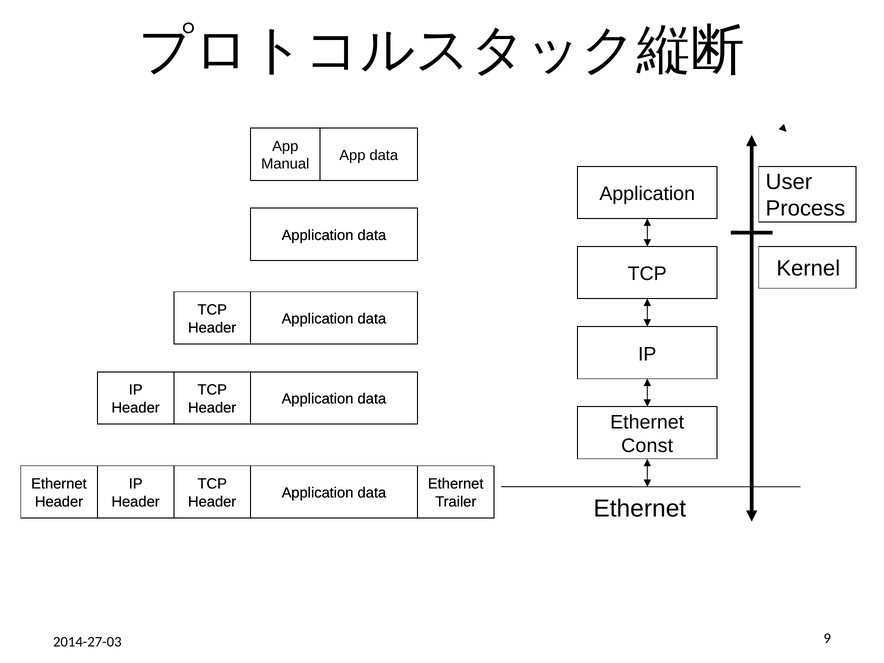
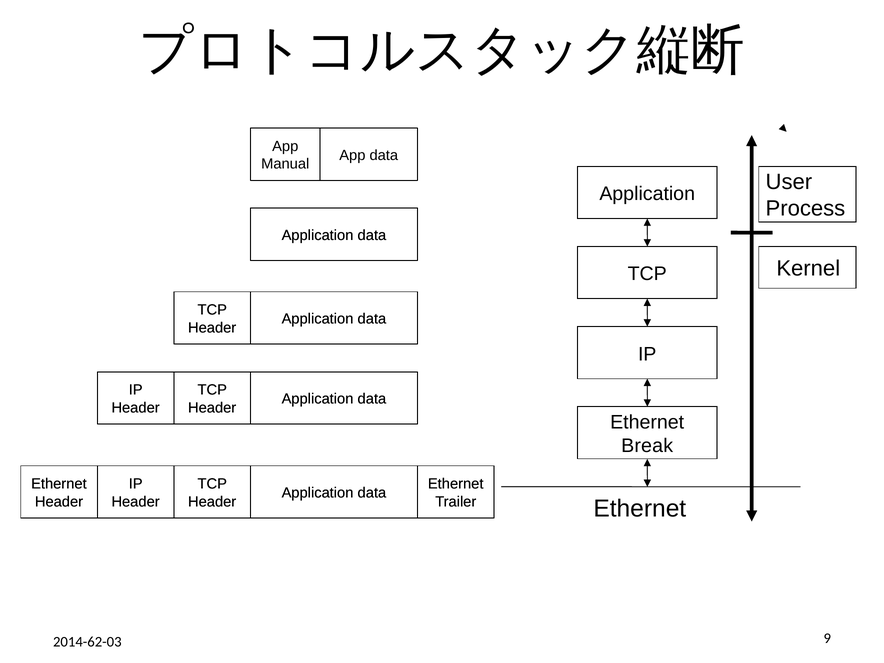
Const: Const -> Break (647, 446)
2014-27-03: 2014-27-03 -> 2014-62-03 (87, 642)
